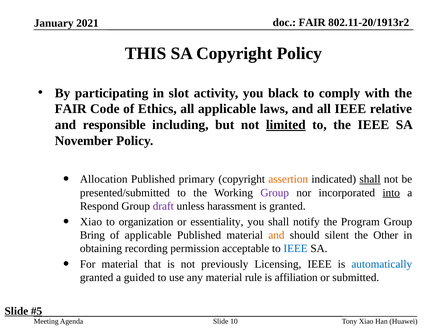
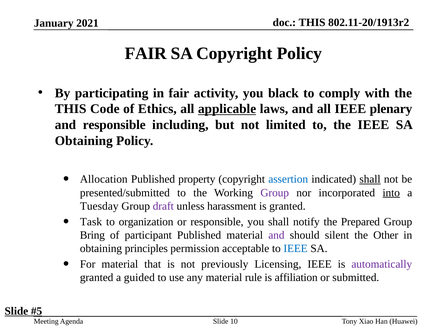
FAIR: FAIR -> THIS (312, 22)
THIS: THIS -> FAIR (146, 53)
in slot: slot -> fair (179, 93)
FAIR: FAIR -> THIS (71, 109)
applicable underline: none -> present (227, 109)
relative: relative -> plenary (391, 109)
limited underline: present -> none (286, 125)
November: November -> Obtaining (84, 141)
primary: primary -> property (197, 179)
assertion colour: orange -> blue (288, 179)
Respond: Respond -> Tuesday (99, 206)
Xiao: Xiao -> Task (91, 222)
or essentiality: essentiality -> responsible (217, 222)
Program: Program -> Prepared (360, 222)
of applicable: applicable -> participant (148, 235)
and colour: orange -> purple (276, 235)
recording: recording -> principles (146, 249)
automatically colour: blue -> purple (382, 264)
